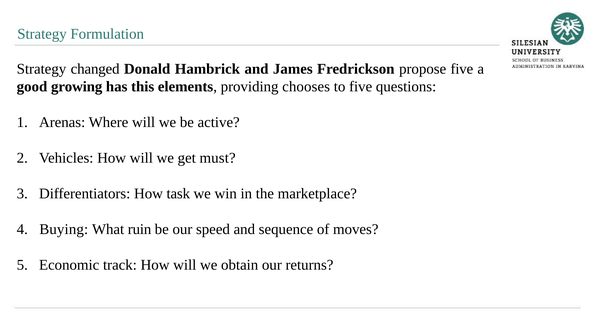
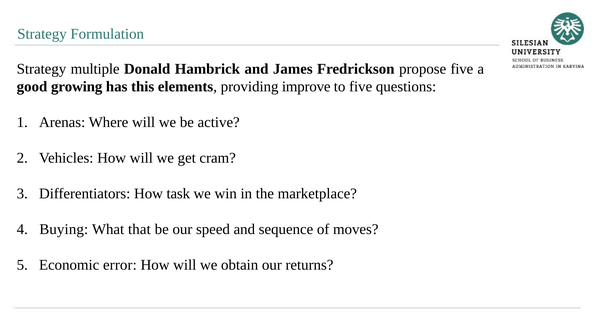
changed: changed -> multiple (95, 69)
chooses: chooses -> improve (306, 87)
must: must -> cram (218, 158)
ruin: ruin -> that (139, 230)
track: track -> error (120, 265)
